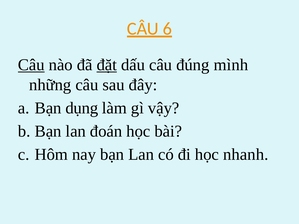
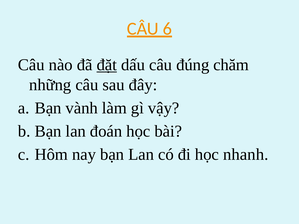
Câu underline: present -> none (31, 65)
mình: mình -> chăm (231, 65)
dụng: dụng -> vành (82, 108)
